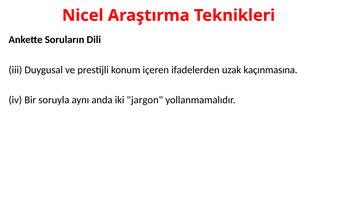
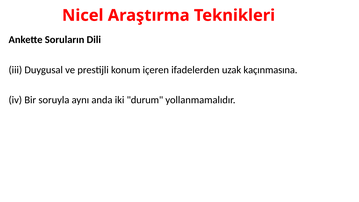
jargon: jargon -> durum (145, 100)
